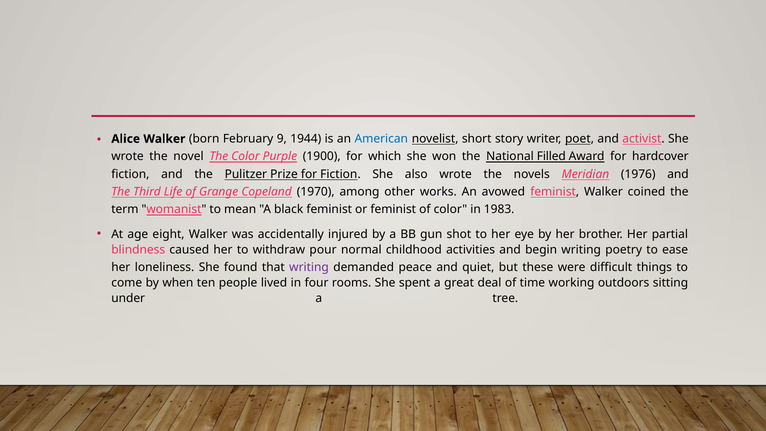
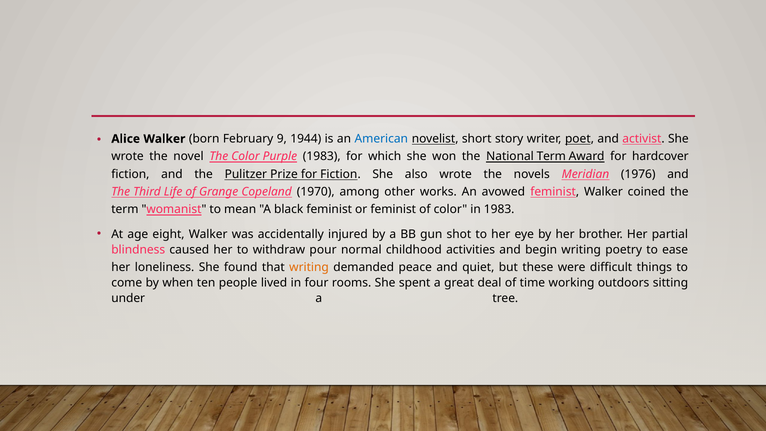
Purple 1900: 1900 -> 1983 (322, 156)
National Filled: Filled -> Term (551, 156)
writing colour: purple -> orange (309, 267)
